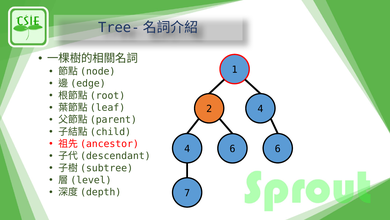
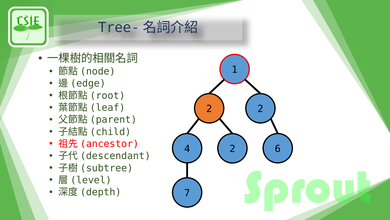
2 4: 4 -> 2 (260, 109)
4 6: 6 -> 2 (232, 149)
